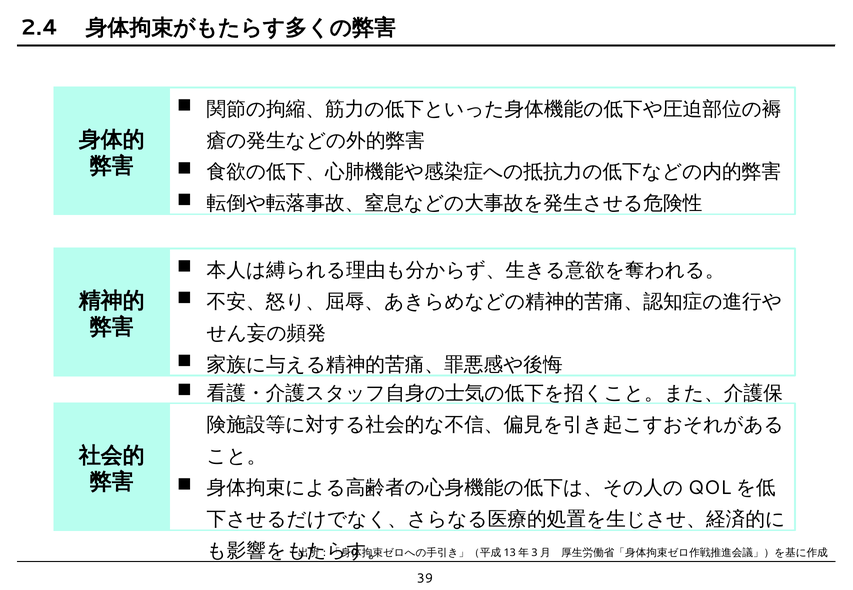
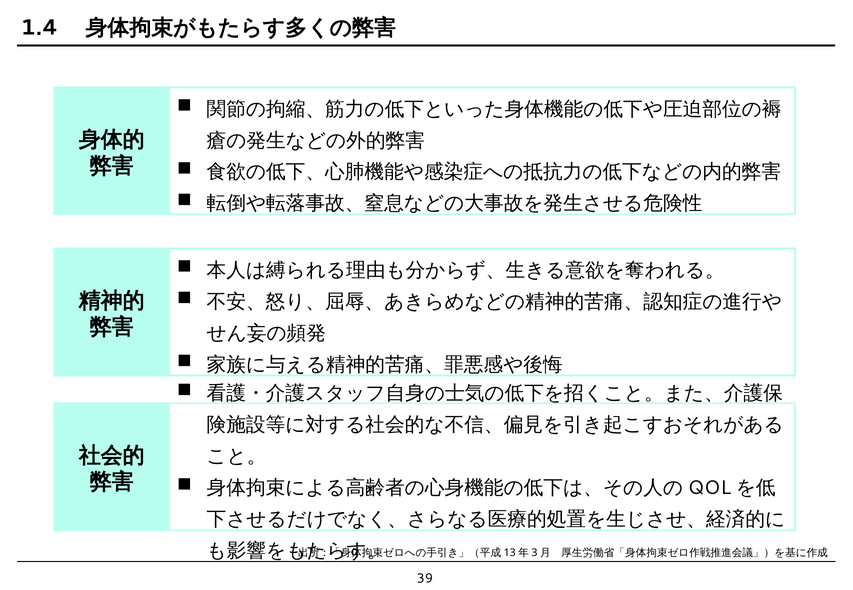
2.4: 2.4 -> 1.4 (39, 28)
